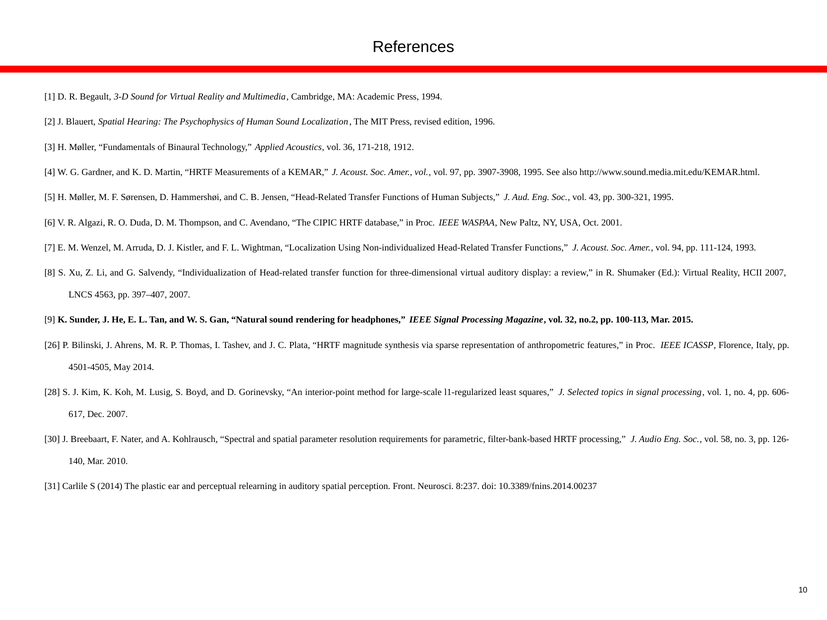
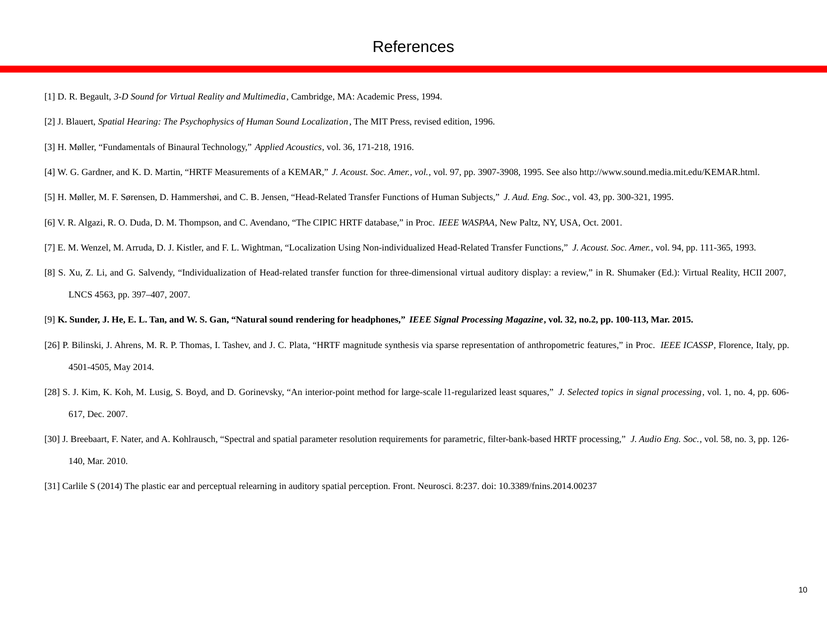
1912: 1912 -> 1916 (403, 147)
111-124: 111-124 -> 111-365 (716, 248)
